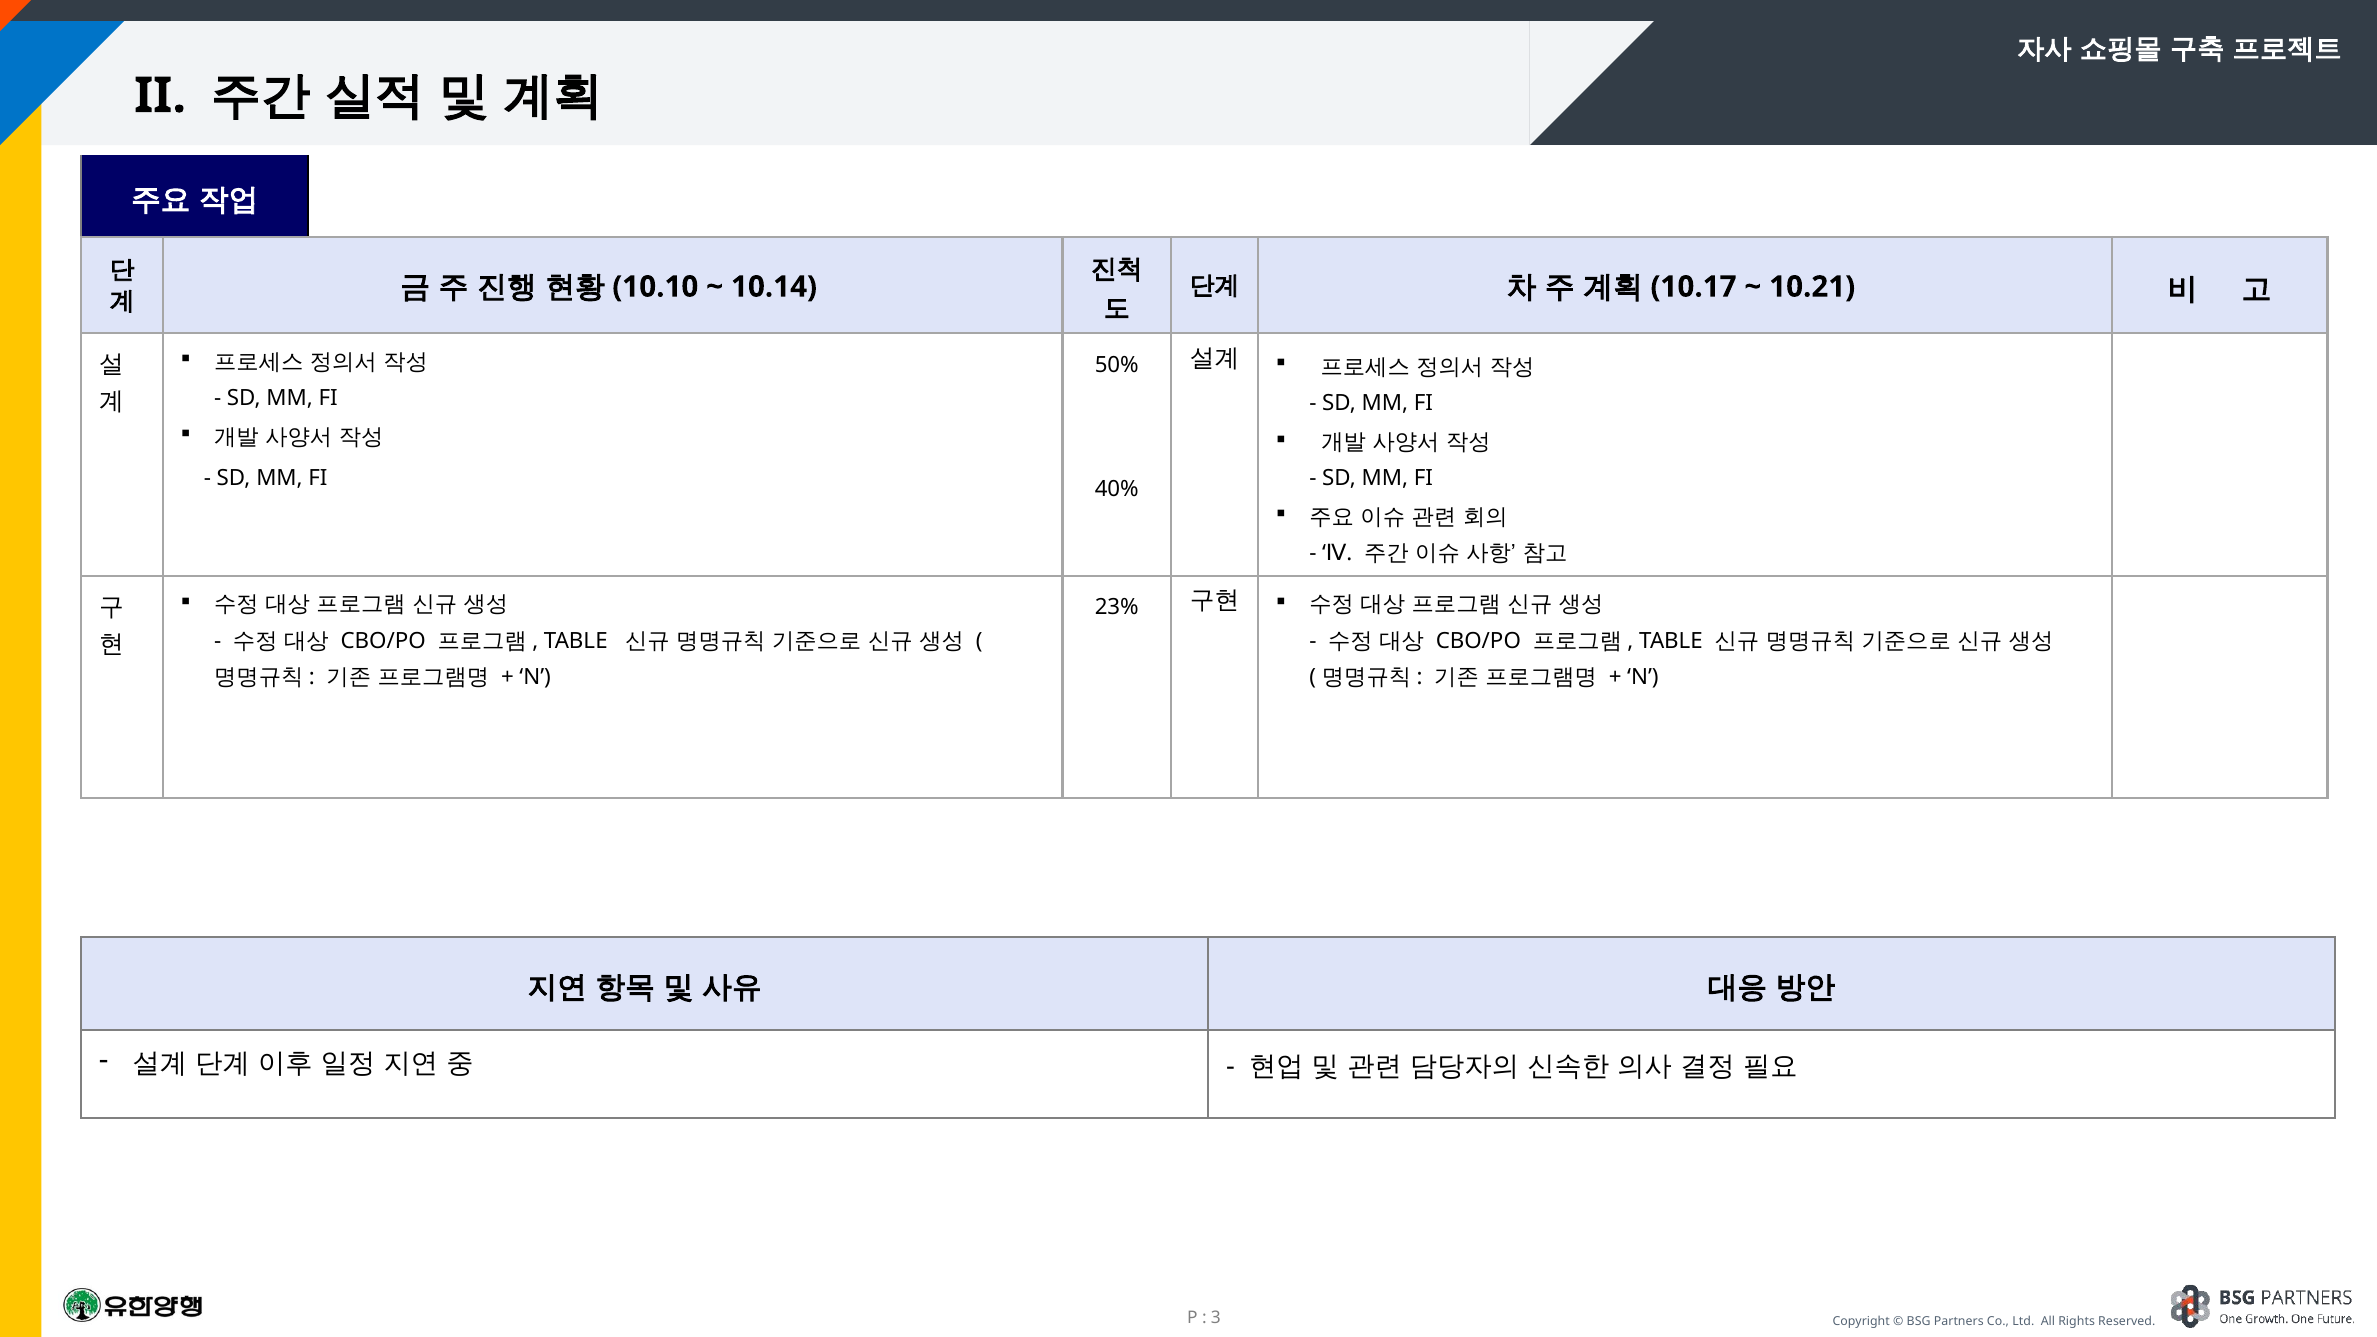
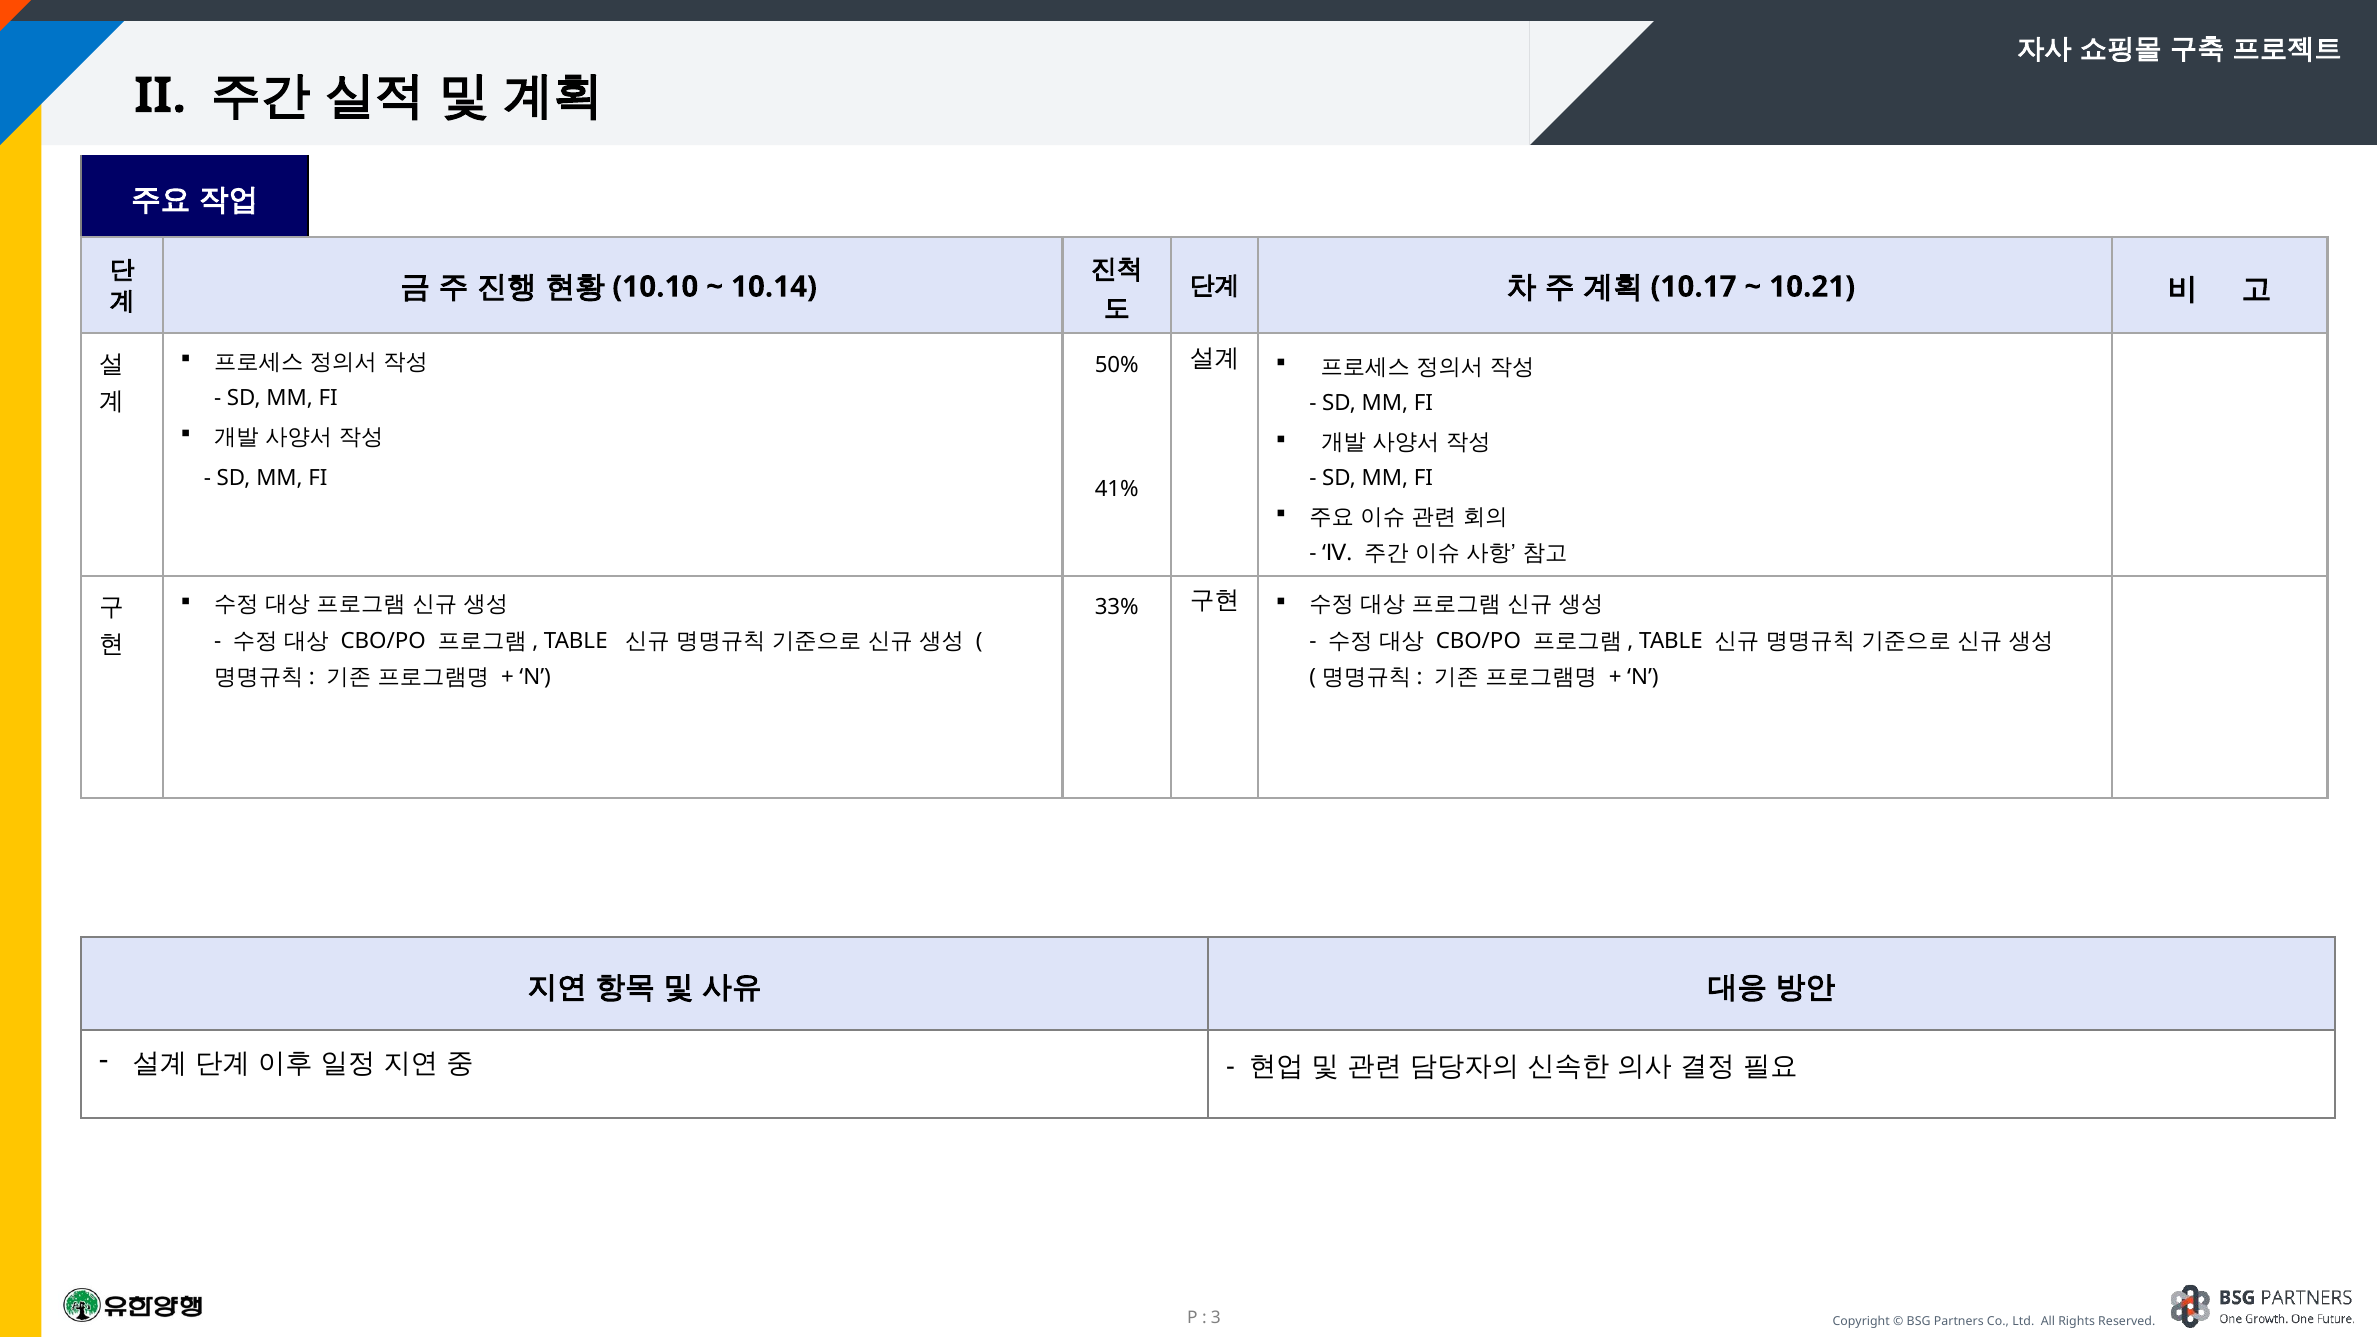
40%: 40% -> 41% (1117, 489)
23%: 23% -> 33% (1117, 607)
